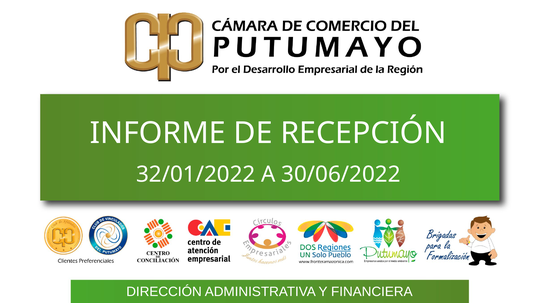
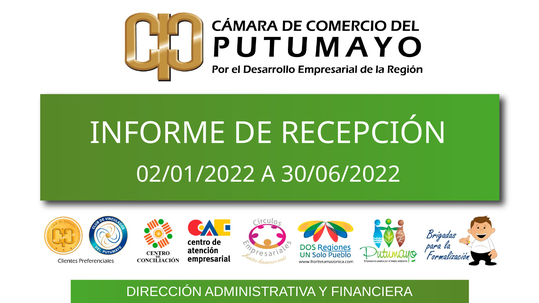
32/01/2022: 32/01/2022 -> 02/01/2022 (196, 175)
